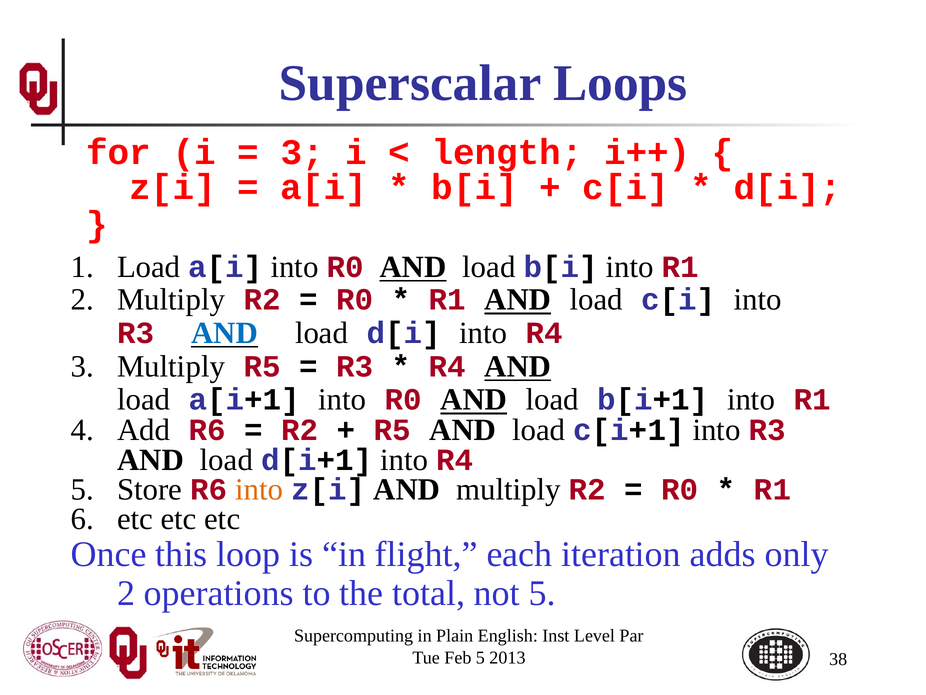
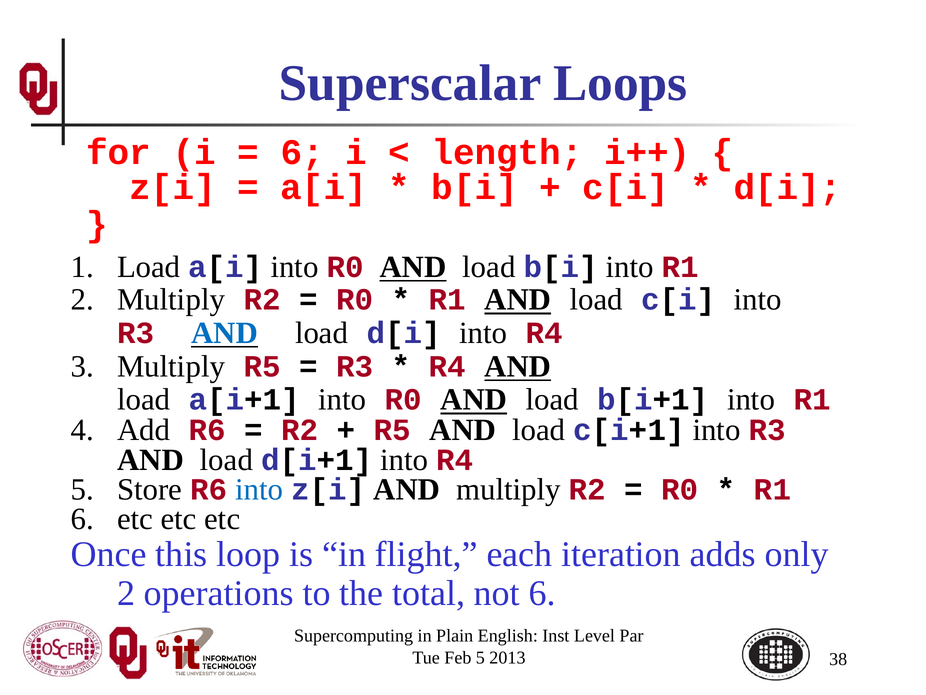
3: 3 -> 6 (302, 152)
into colour: orange -> blue (259, 489)
not 5: 5 -> 6 (542, 593)
